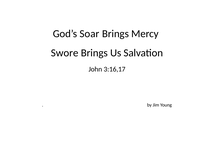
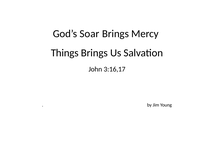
Swore: Swore -> Things (65, 53)
